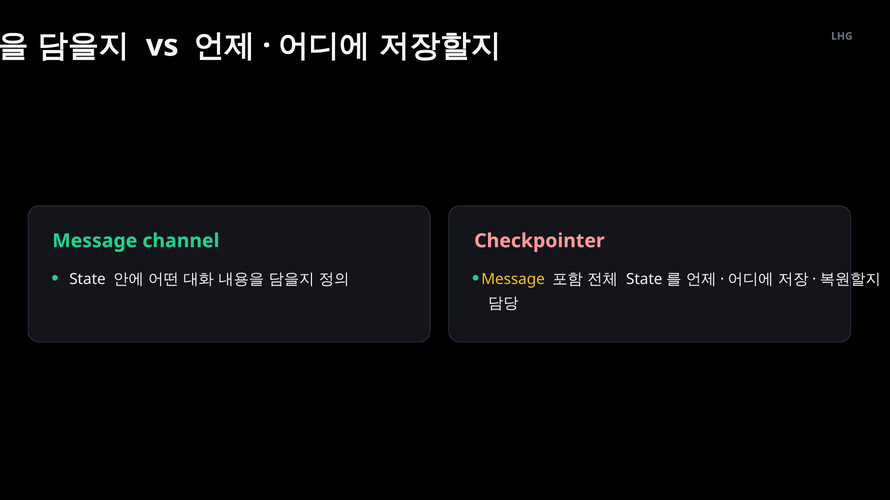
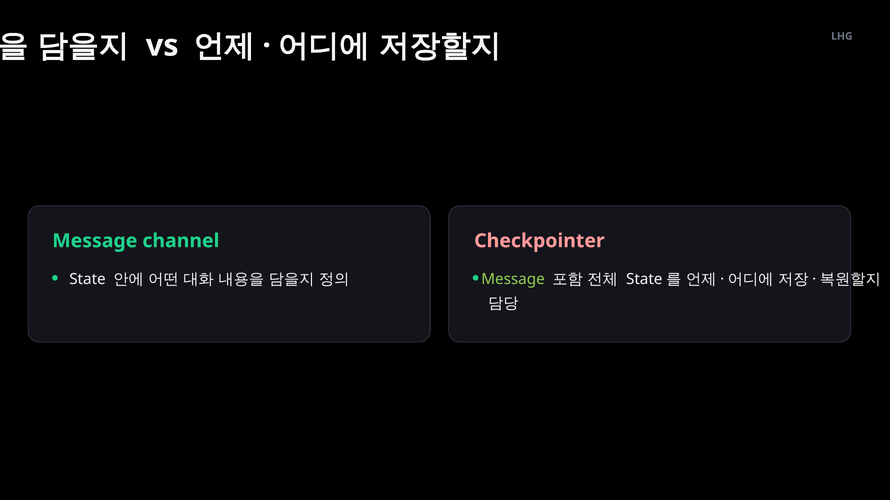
Message colour: yellow -> light green (513, 280)
